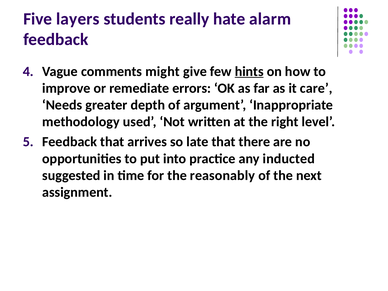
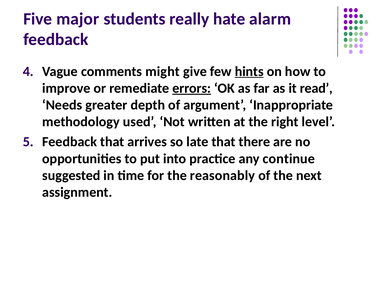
layers: layers -> major (78, 19)
errors underline: none -> present (192, 88)
care: care -> read (316, 88)
inducted: inducted -> continue (289, 159)
